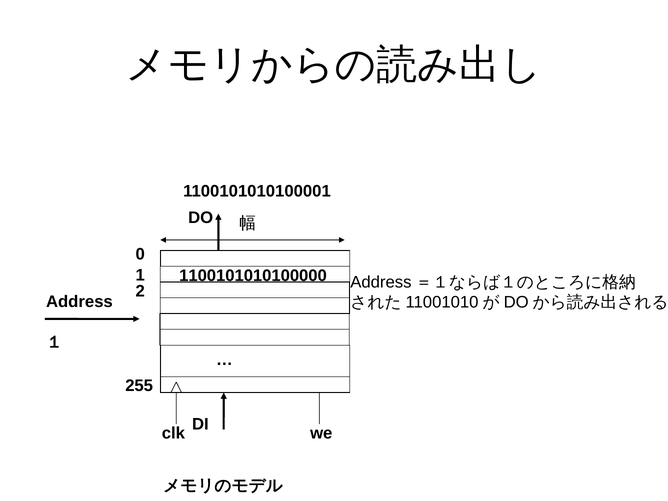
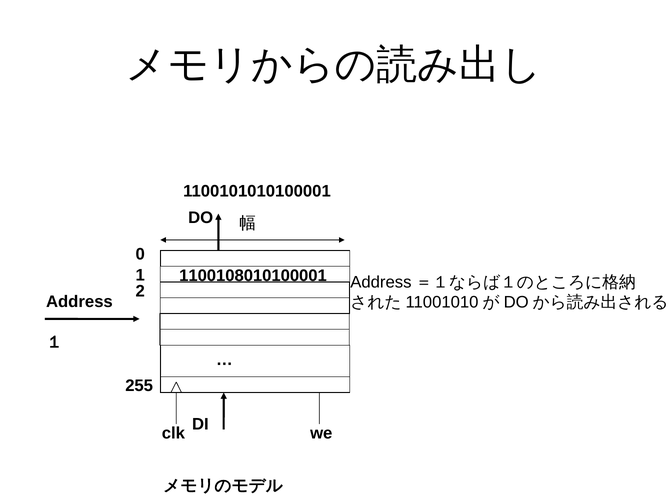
1100101010100000: 1100101010100000 -> 1100108010100001 (253, 275)
